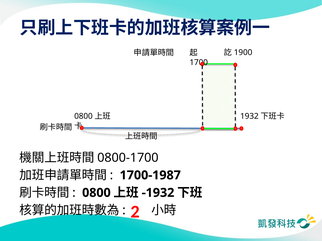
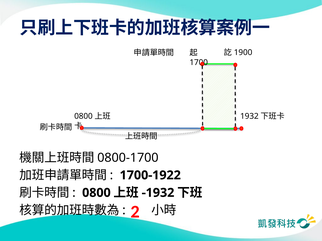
1700-1987: 1700-1987 -> 1700-1922 (150, 176)
